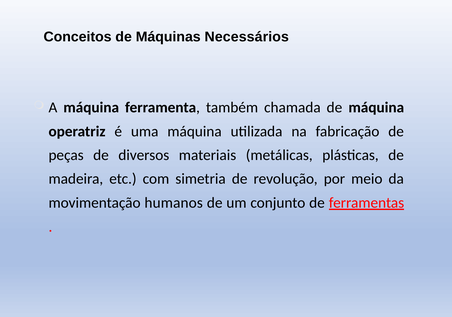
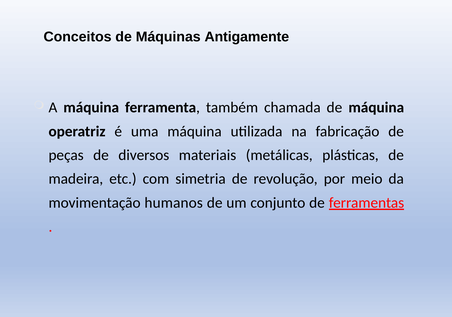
Necessários: Necessários -> Antigamente (247, 37)
